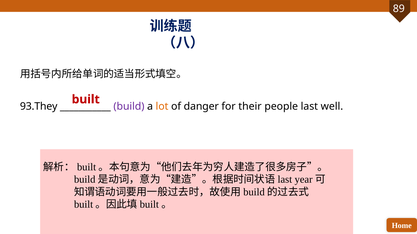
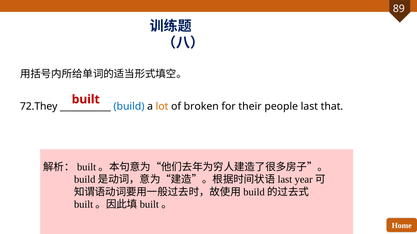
93.They: 93.They -> 72.They (39, 107)
build colour: purple -> blue (129, 107)
danger: danger -> broken (201, 107)
well: well -> that (332, 107)
